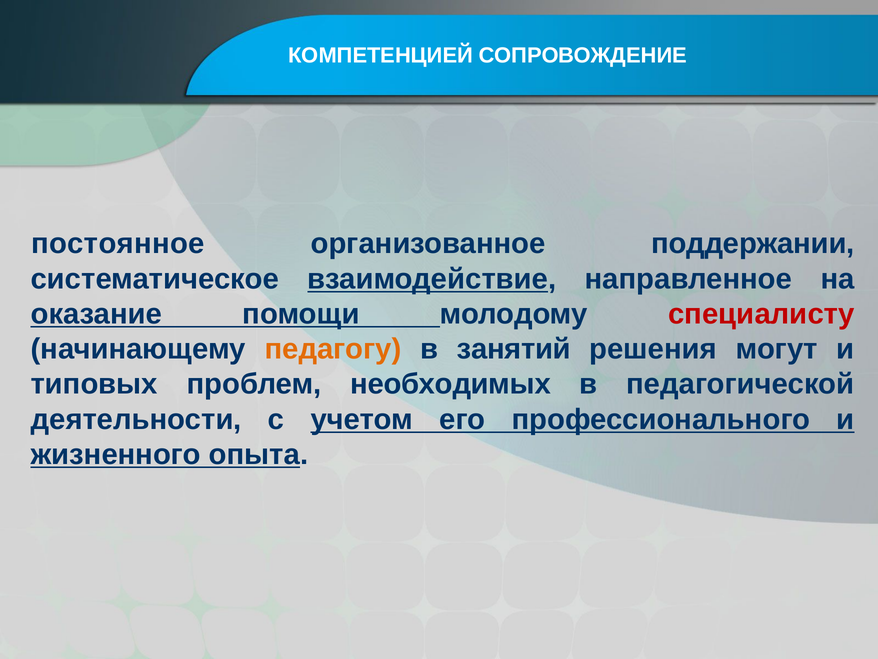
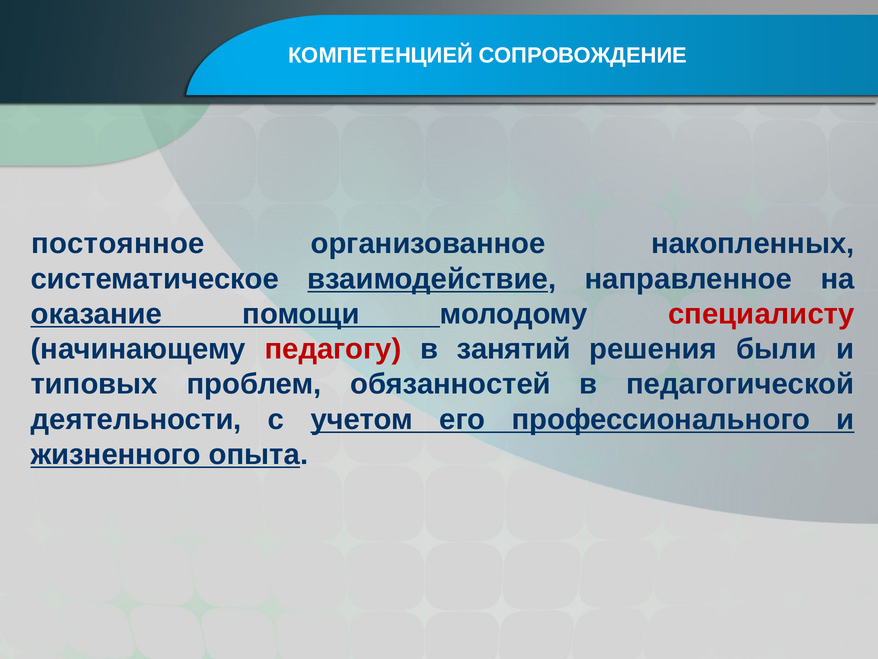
поддержании: поддержании -> накопленных (753, 244)
педагогу colour: orange -> red (333, 349)
могут: могут -> были (776, 349)
необходимых: необходимых -> обязанностей (450, 384)
